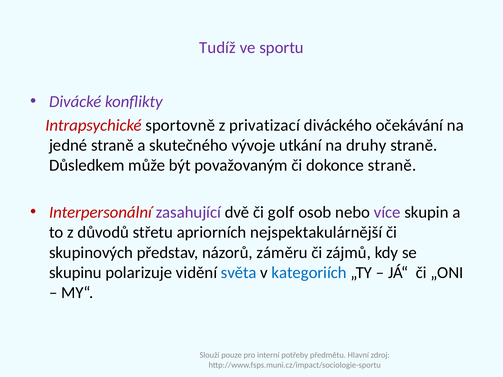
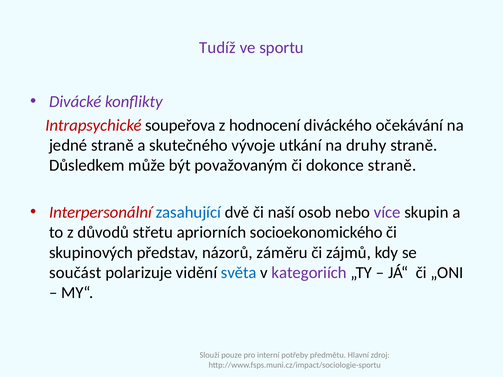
sportovně: sportovně -> soupeřova (180, 125)
privatizací: privatizací -> hodnocení (265, 125)
zasahující colour: purple -> blue (188, 212)
golf: golf -> naší (281, 212)
nejspektakulárnější: nejspektakulárnější -> socioekonomického (316, 233)
skupinu: skupinu -> součást (75, 273)
kategoriích colour: blue -> purple (309, 273)
